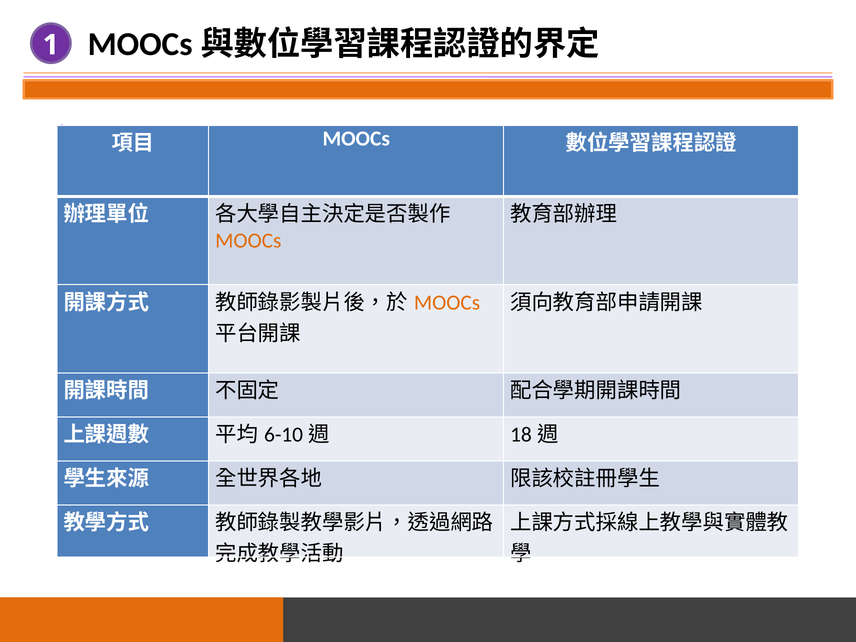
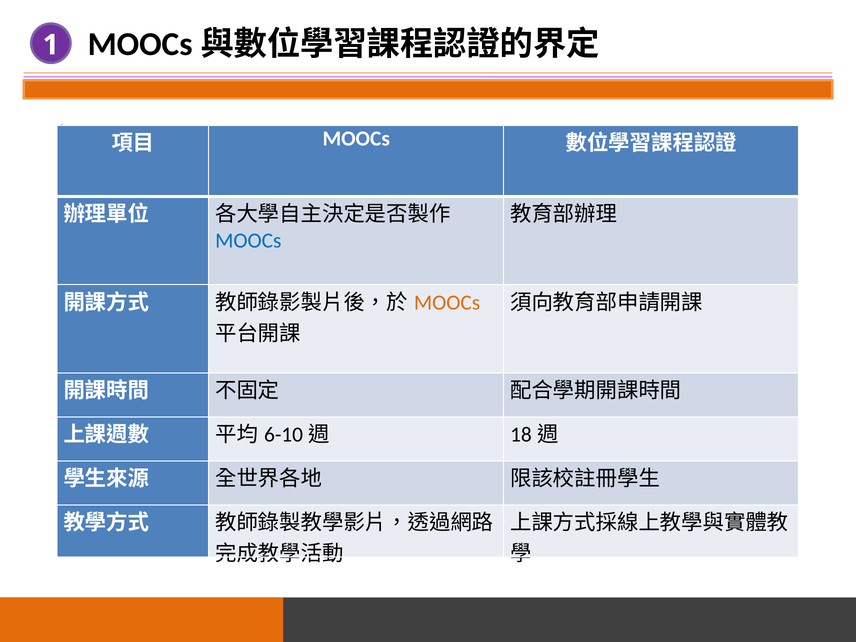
MOOCs colour: orange -> blue (248, 241)
